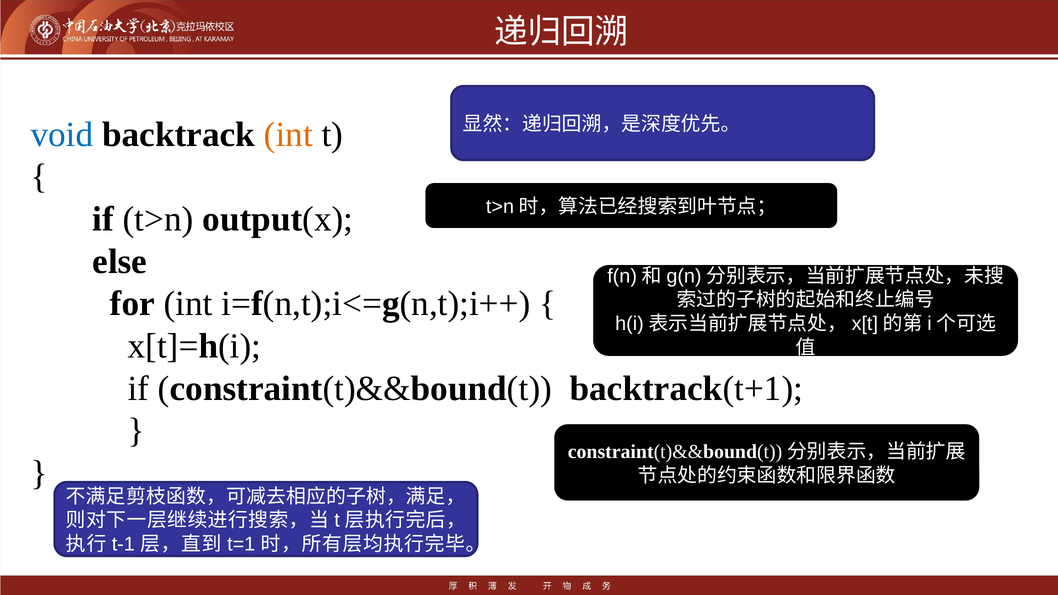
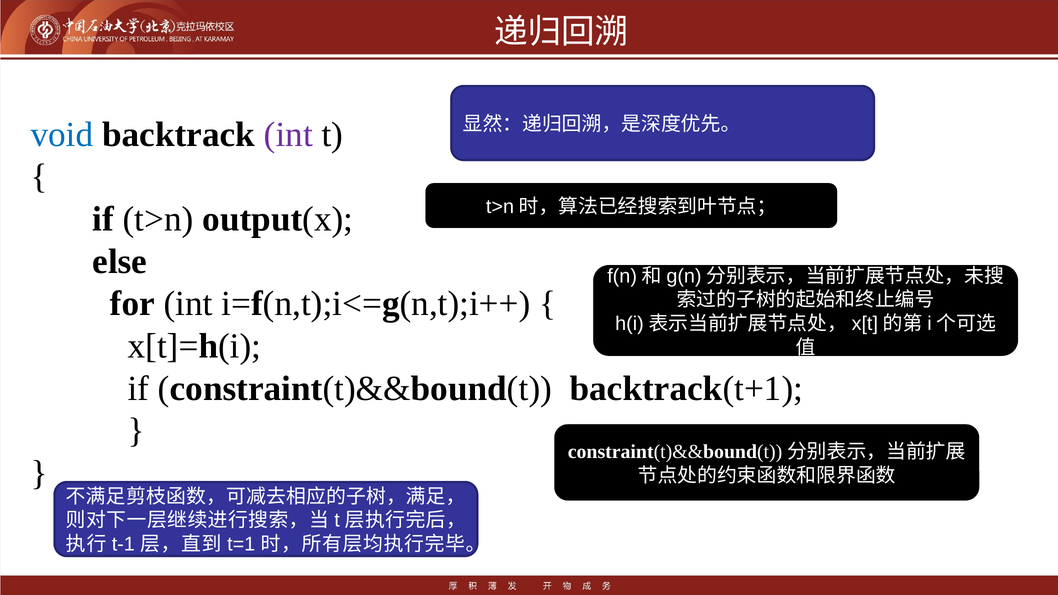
int colour: orange -> purple (288, 135)
